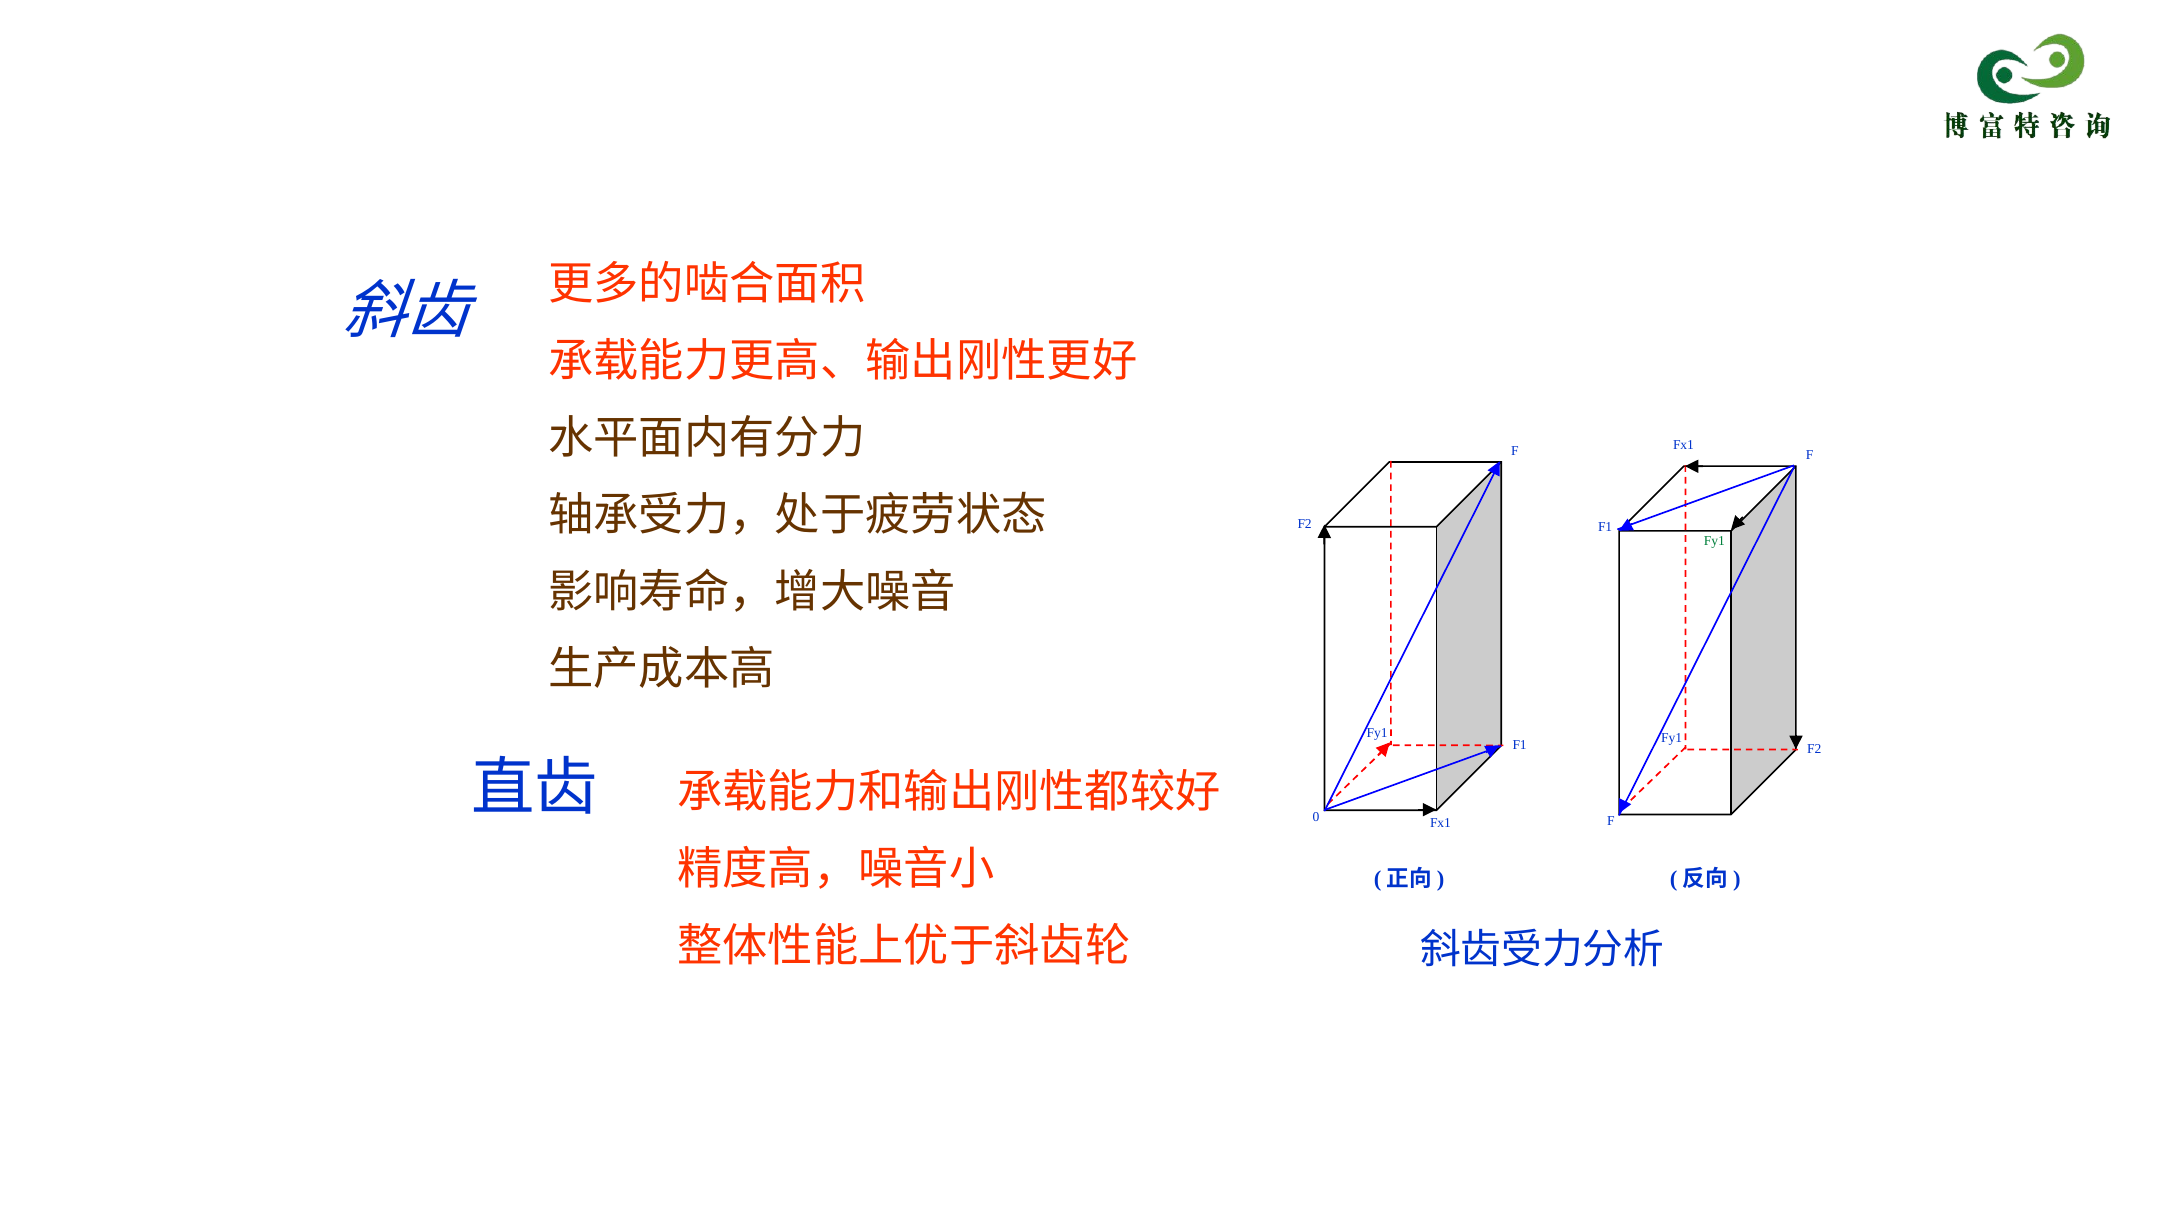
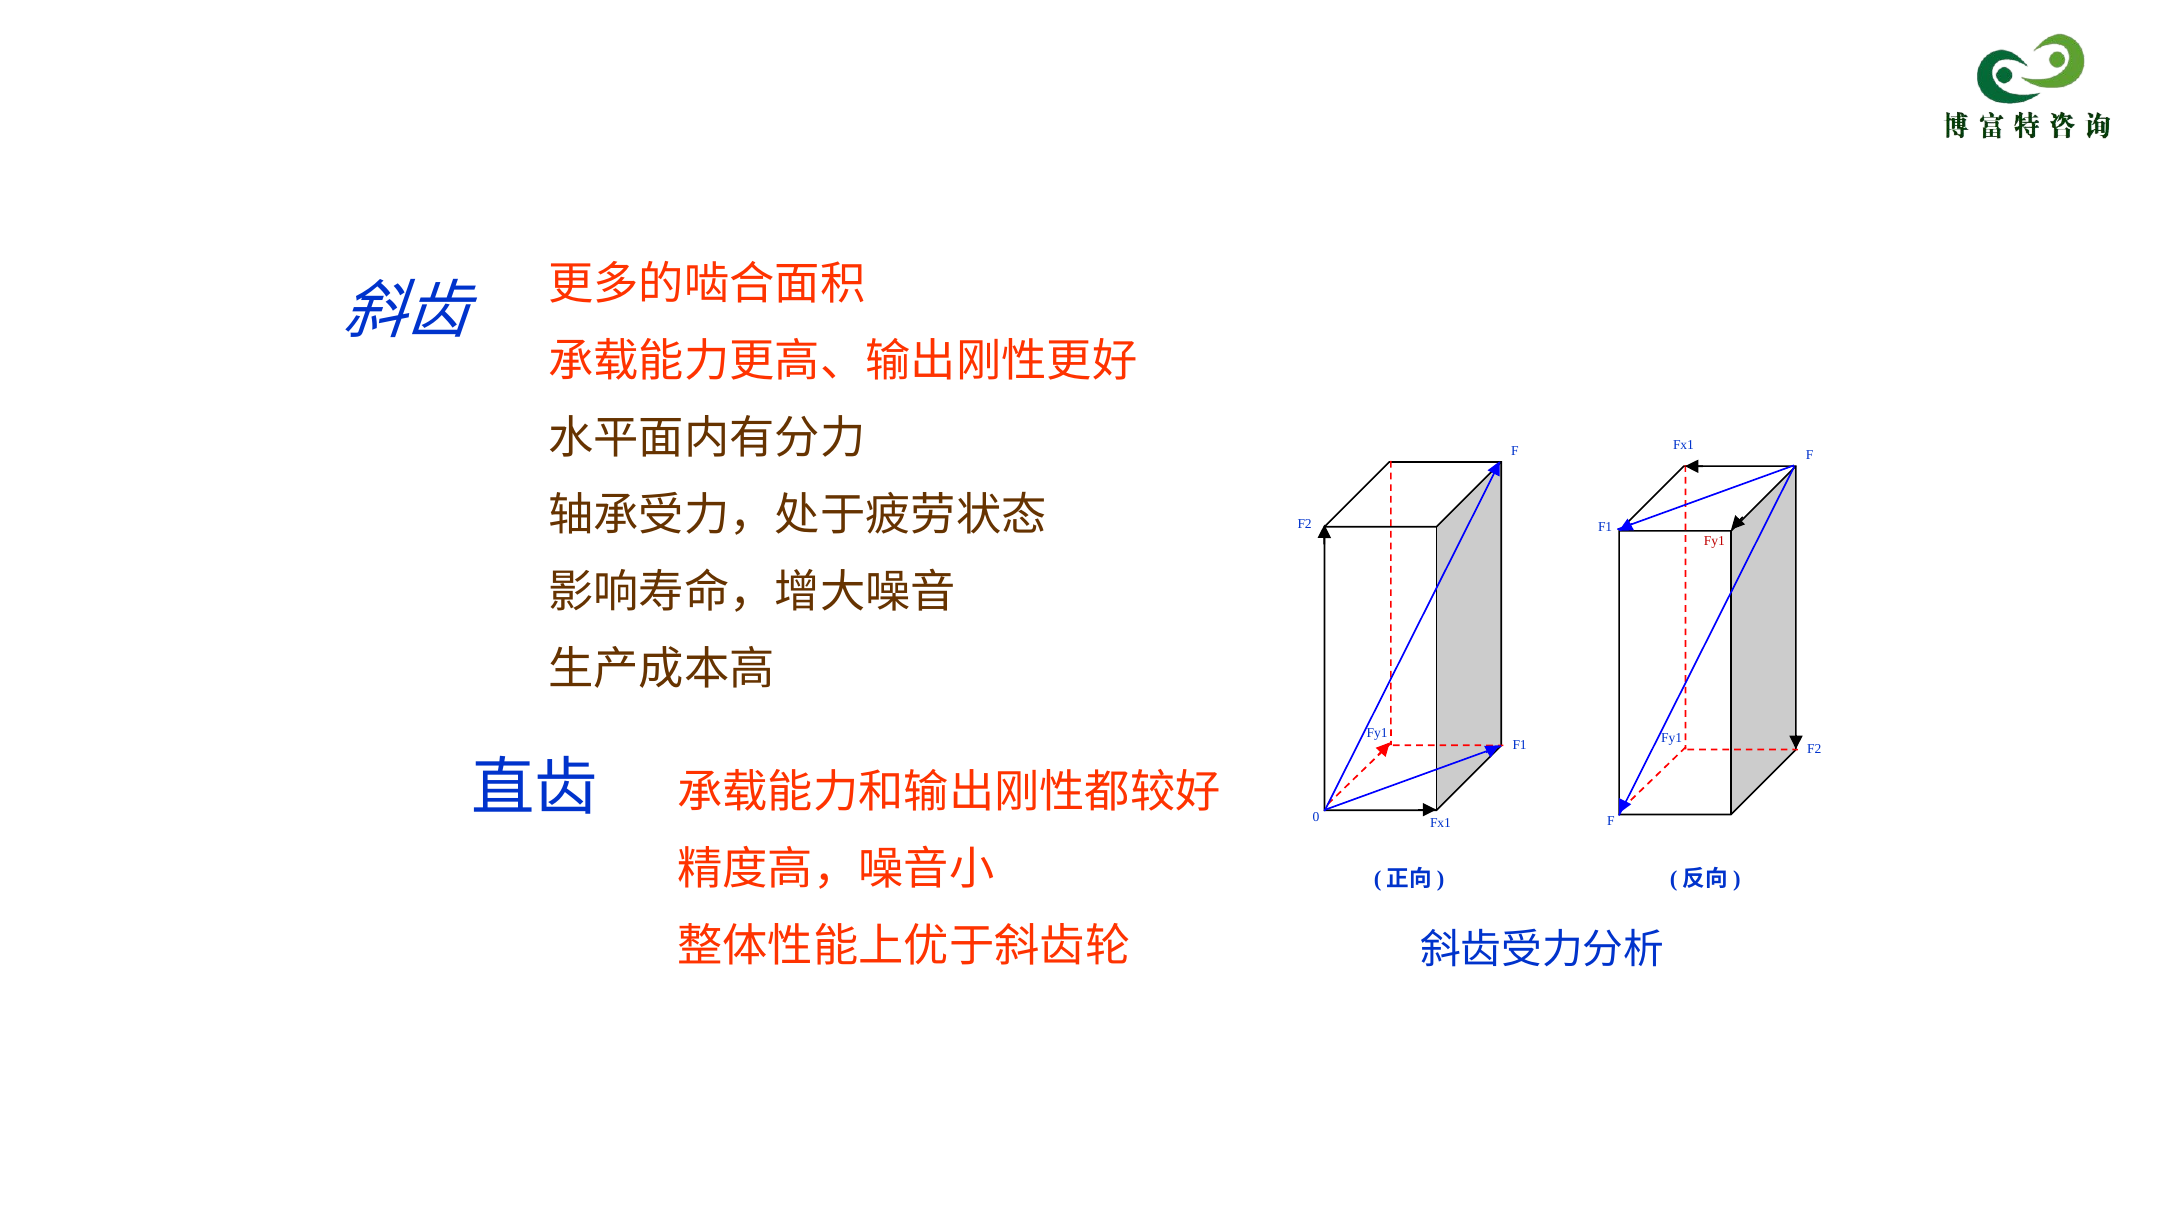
Fy1 colour: green -> red (1714, 541)
